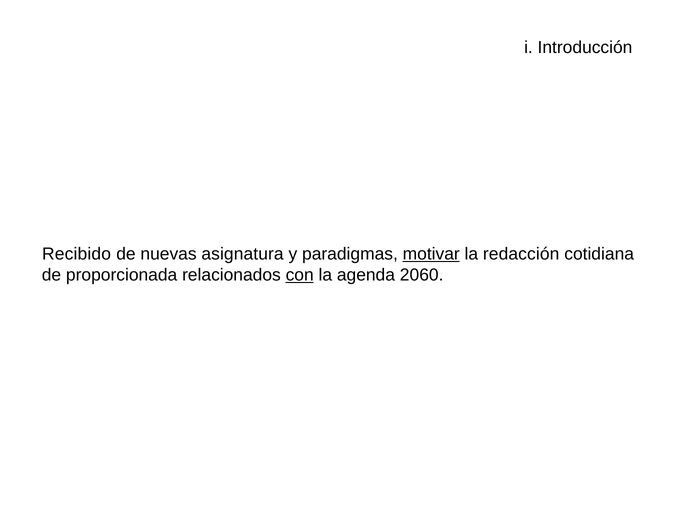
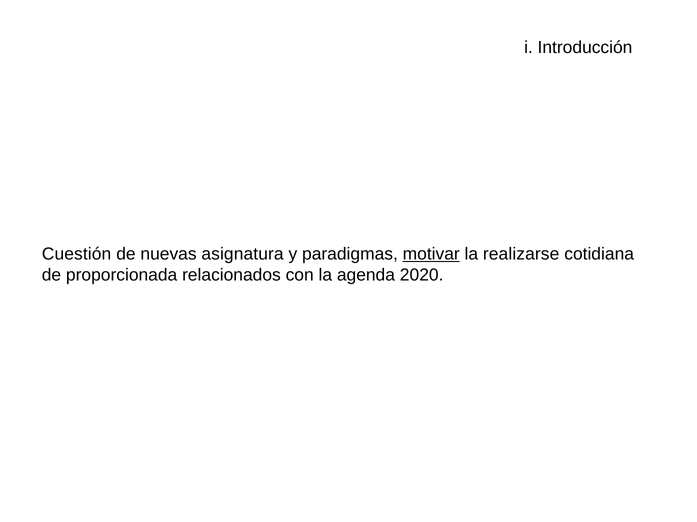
Recibido: Recibido -> Cuestión (77, 254)
redacción: redacción -> realizarse (521, 254)
con underline: present -> none (300, 275)
2060: 2060 -> 2020 (422, 275)
